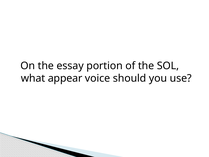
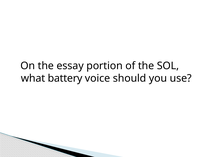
appear: appear -> battery (65, 78)
